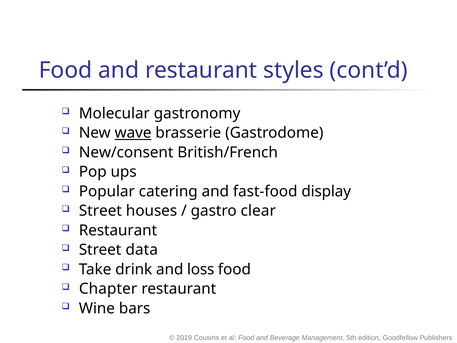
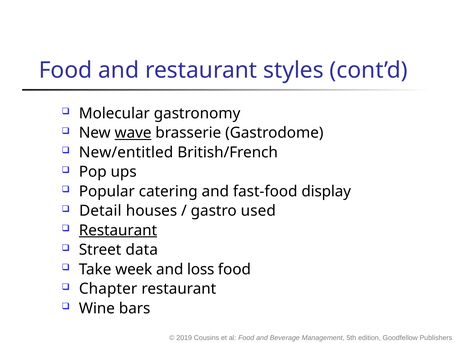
New/consent: New/consent -> New/entitled (126, 152)
Street: Street -> Detail (100, 211)
clear: clear -> used (258, 211)
Restaurant underline: none -> present (118, 230)
drink: drink -> week (134, 269)
